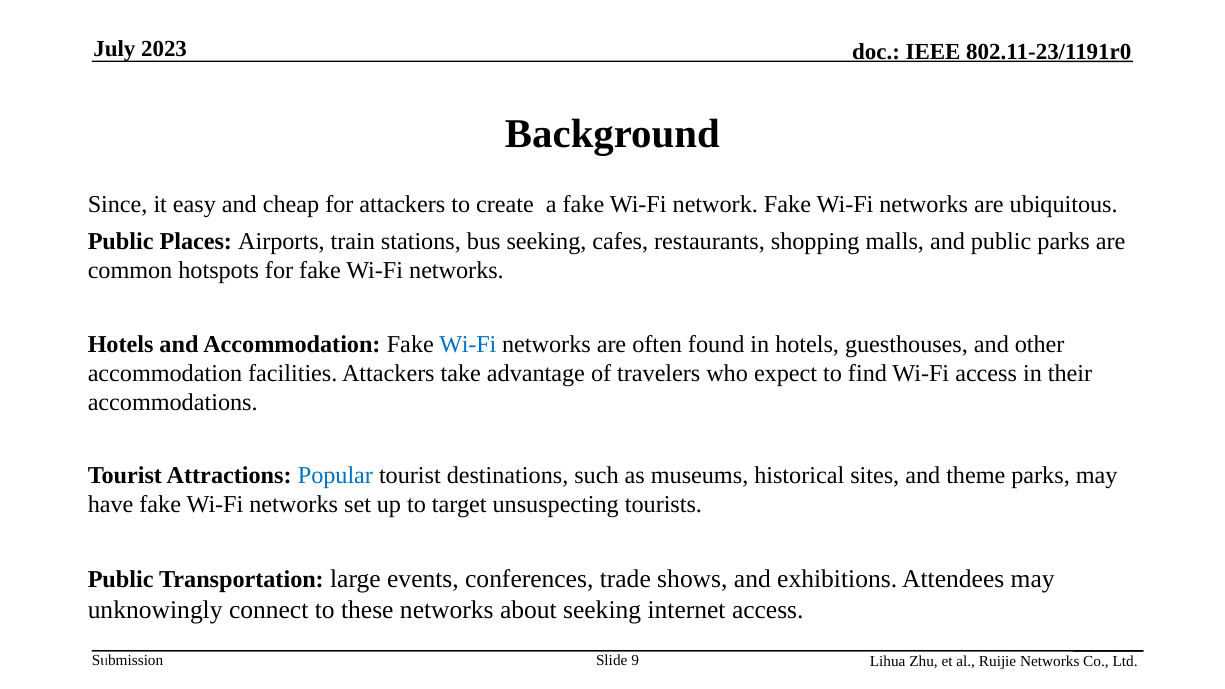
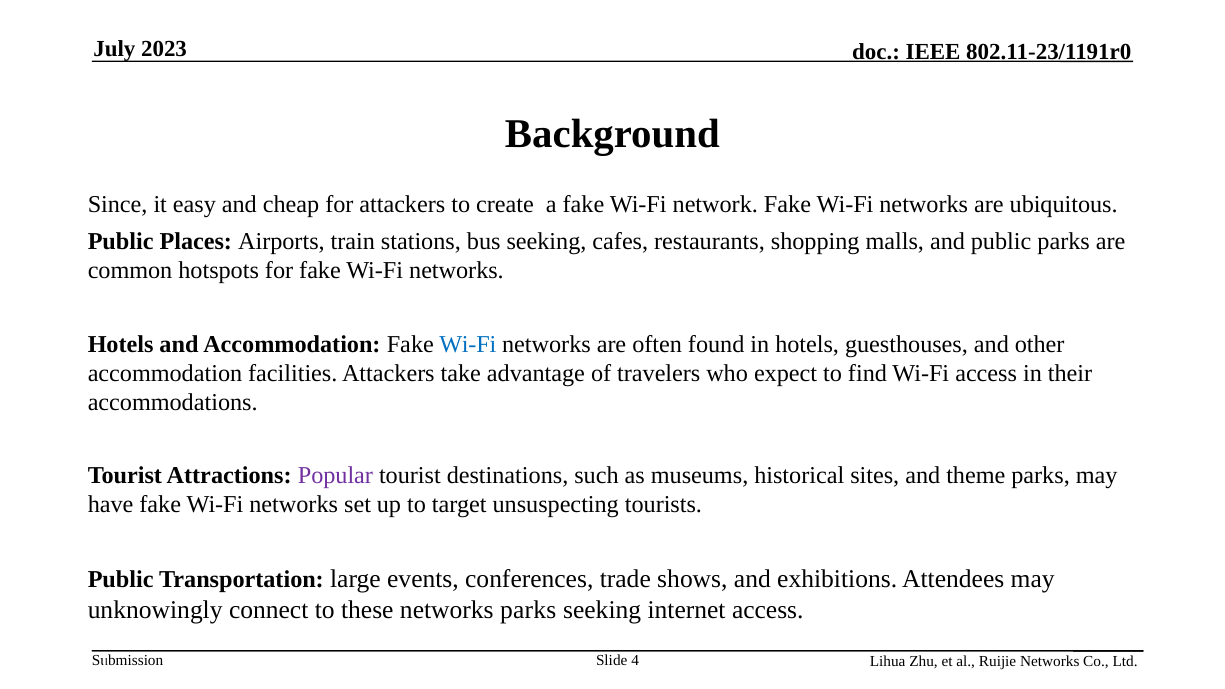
Popular colour: blue -> purple (335, 476)
networks about: about -> parks (528, 610)
9: 9 -> 4 (635, 661)
